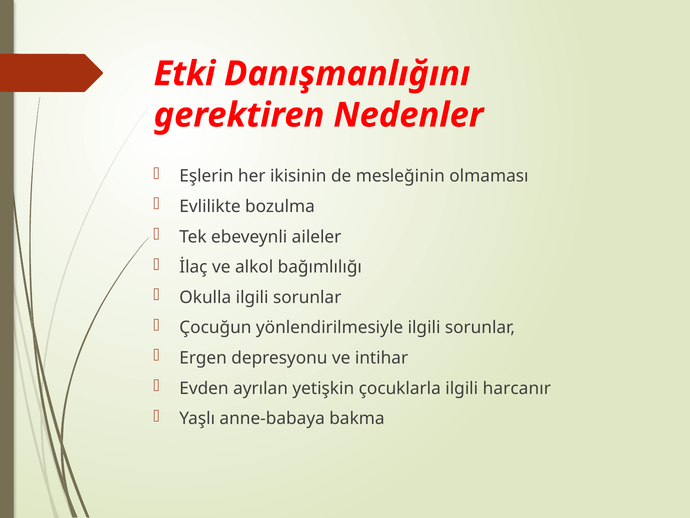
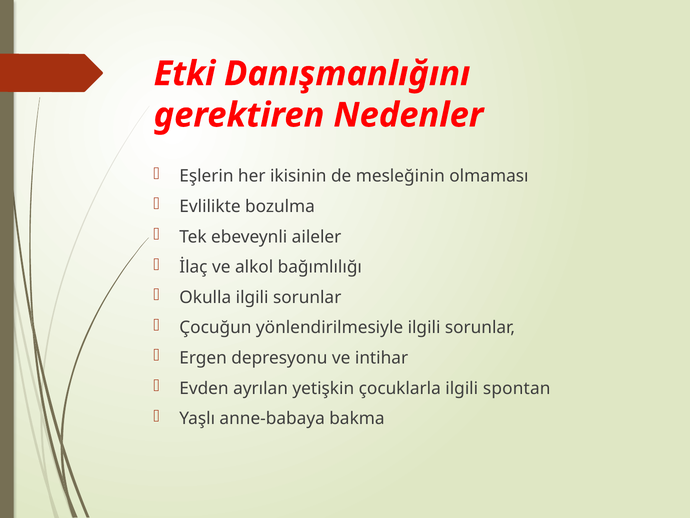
harcanır: harcanır -> spontan (517, 388)
